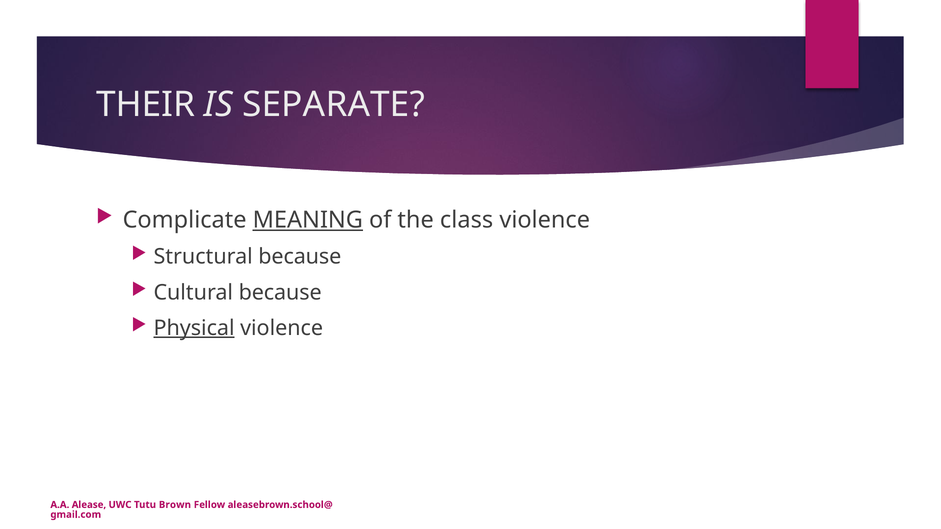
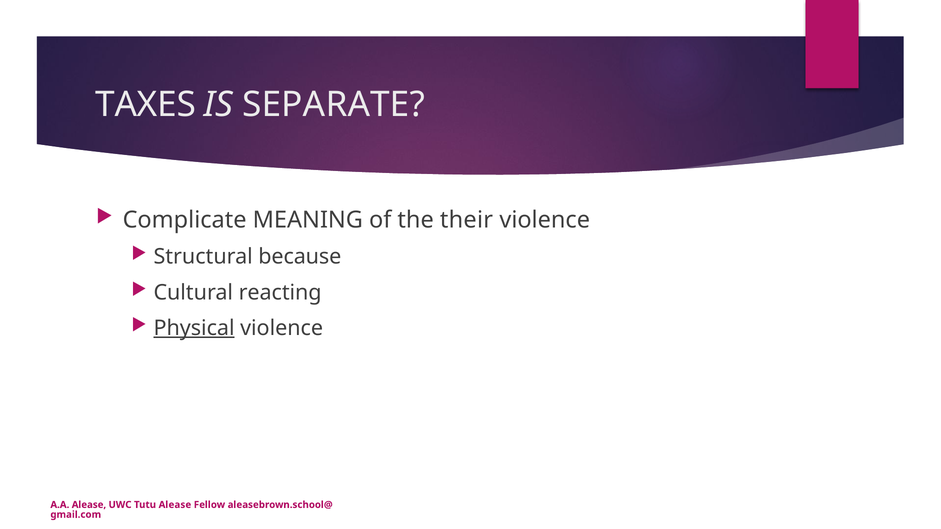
THEIR: THEIR -> TAXES (146, 105)
MEANING underline: present -> none (308, 220)
class: class -> their (467, 220)
Cultural because: because -> reacting (280, 293)
Tutu Brown: Brown -> Alease (175, 505)
